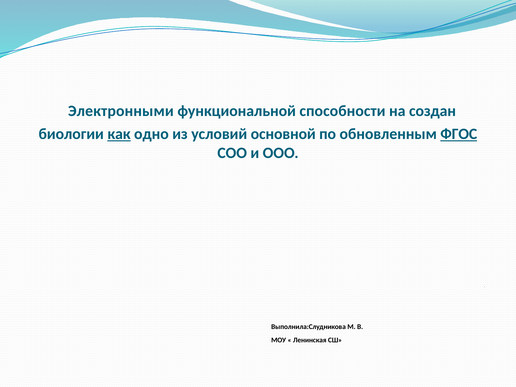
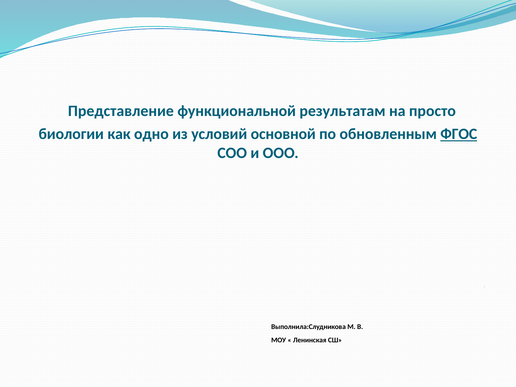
Электронными: Электронными -> Представление (121, 111)
способности: способности -> результатам (342, 111)
создан: создан -> просто (432, 111)
как underline: present -> none (119, 134)
